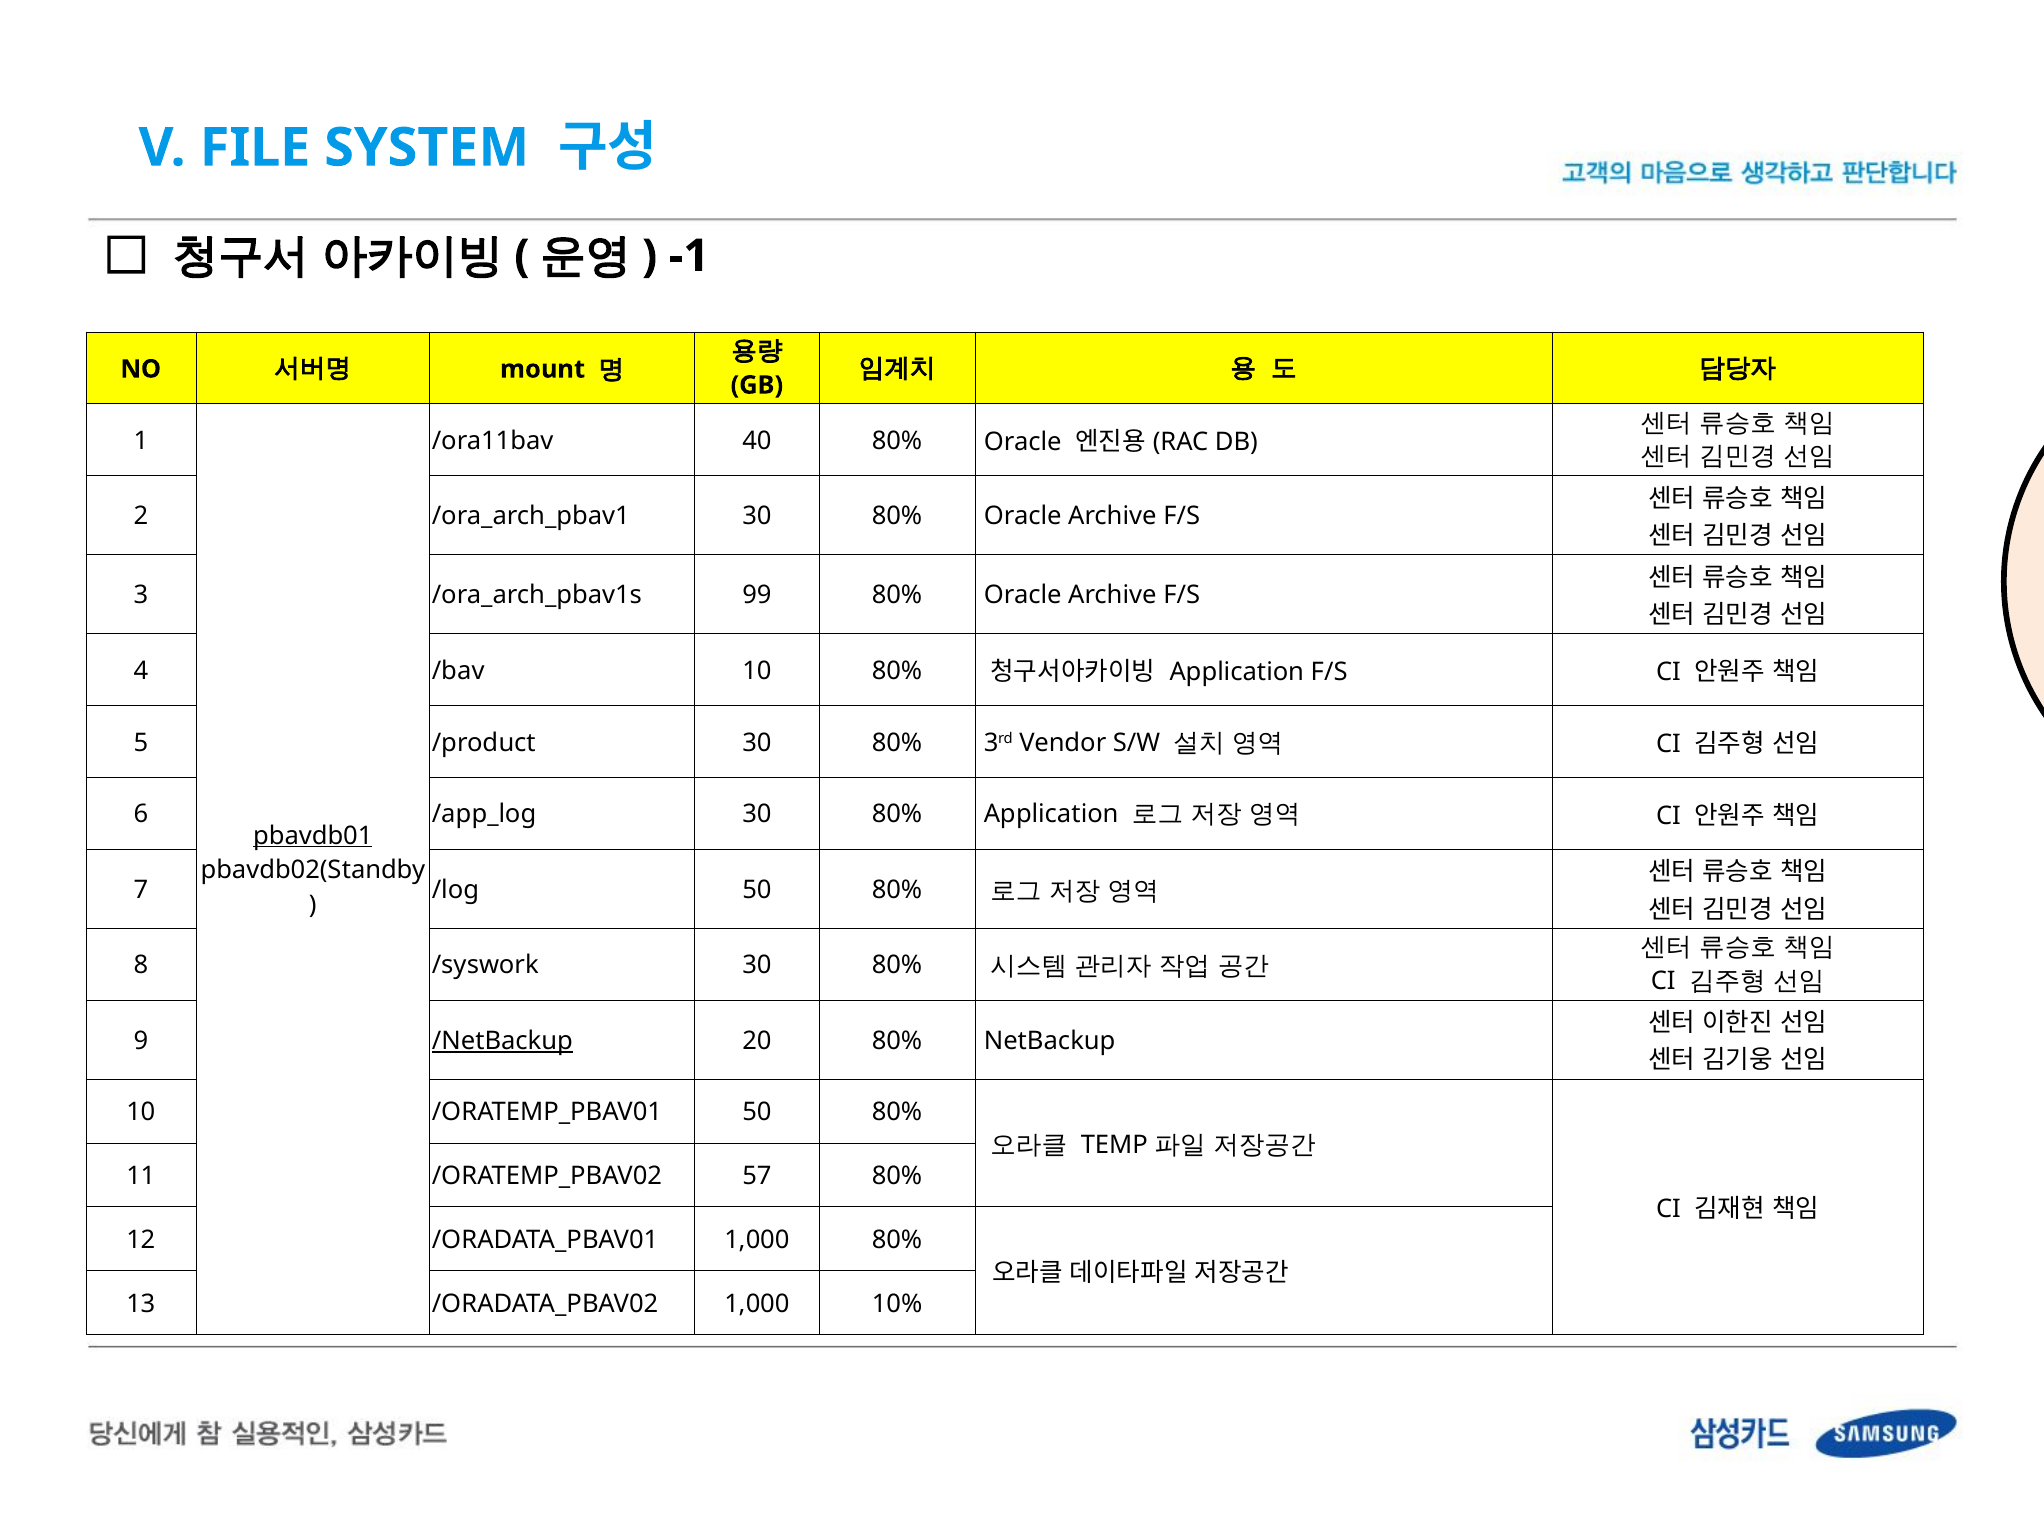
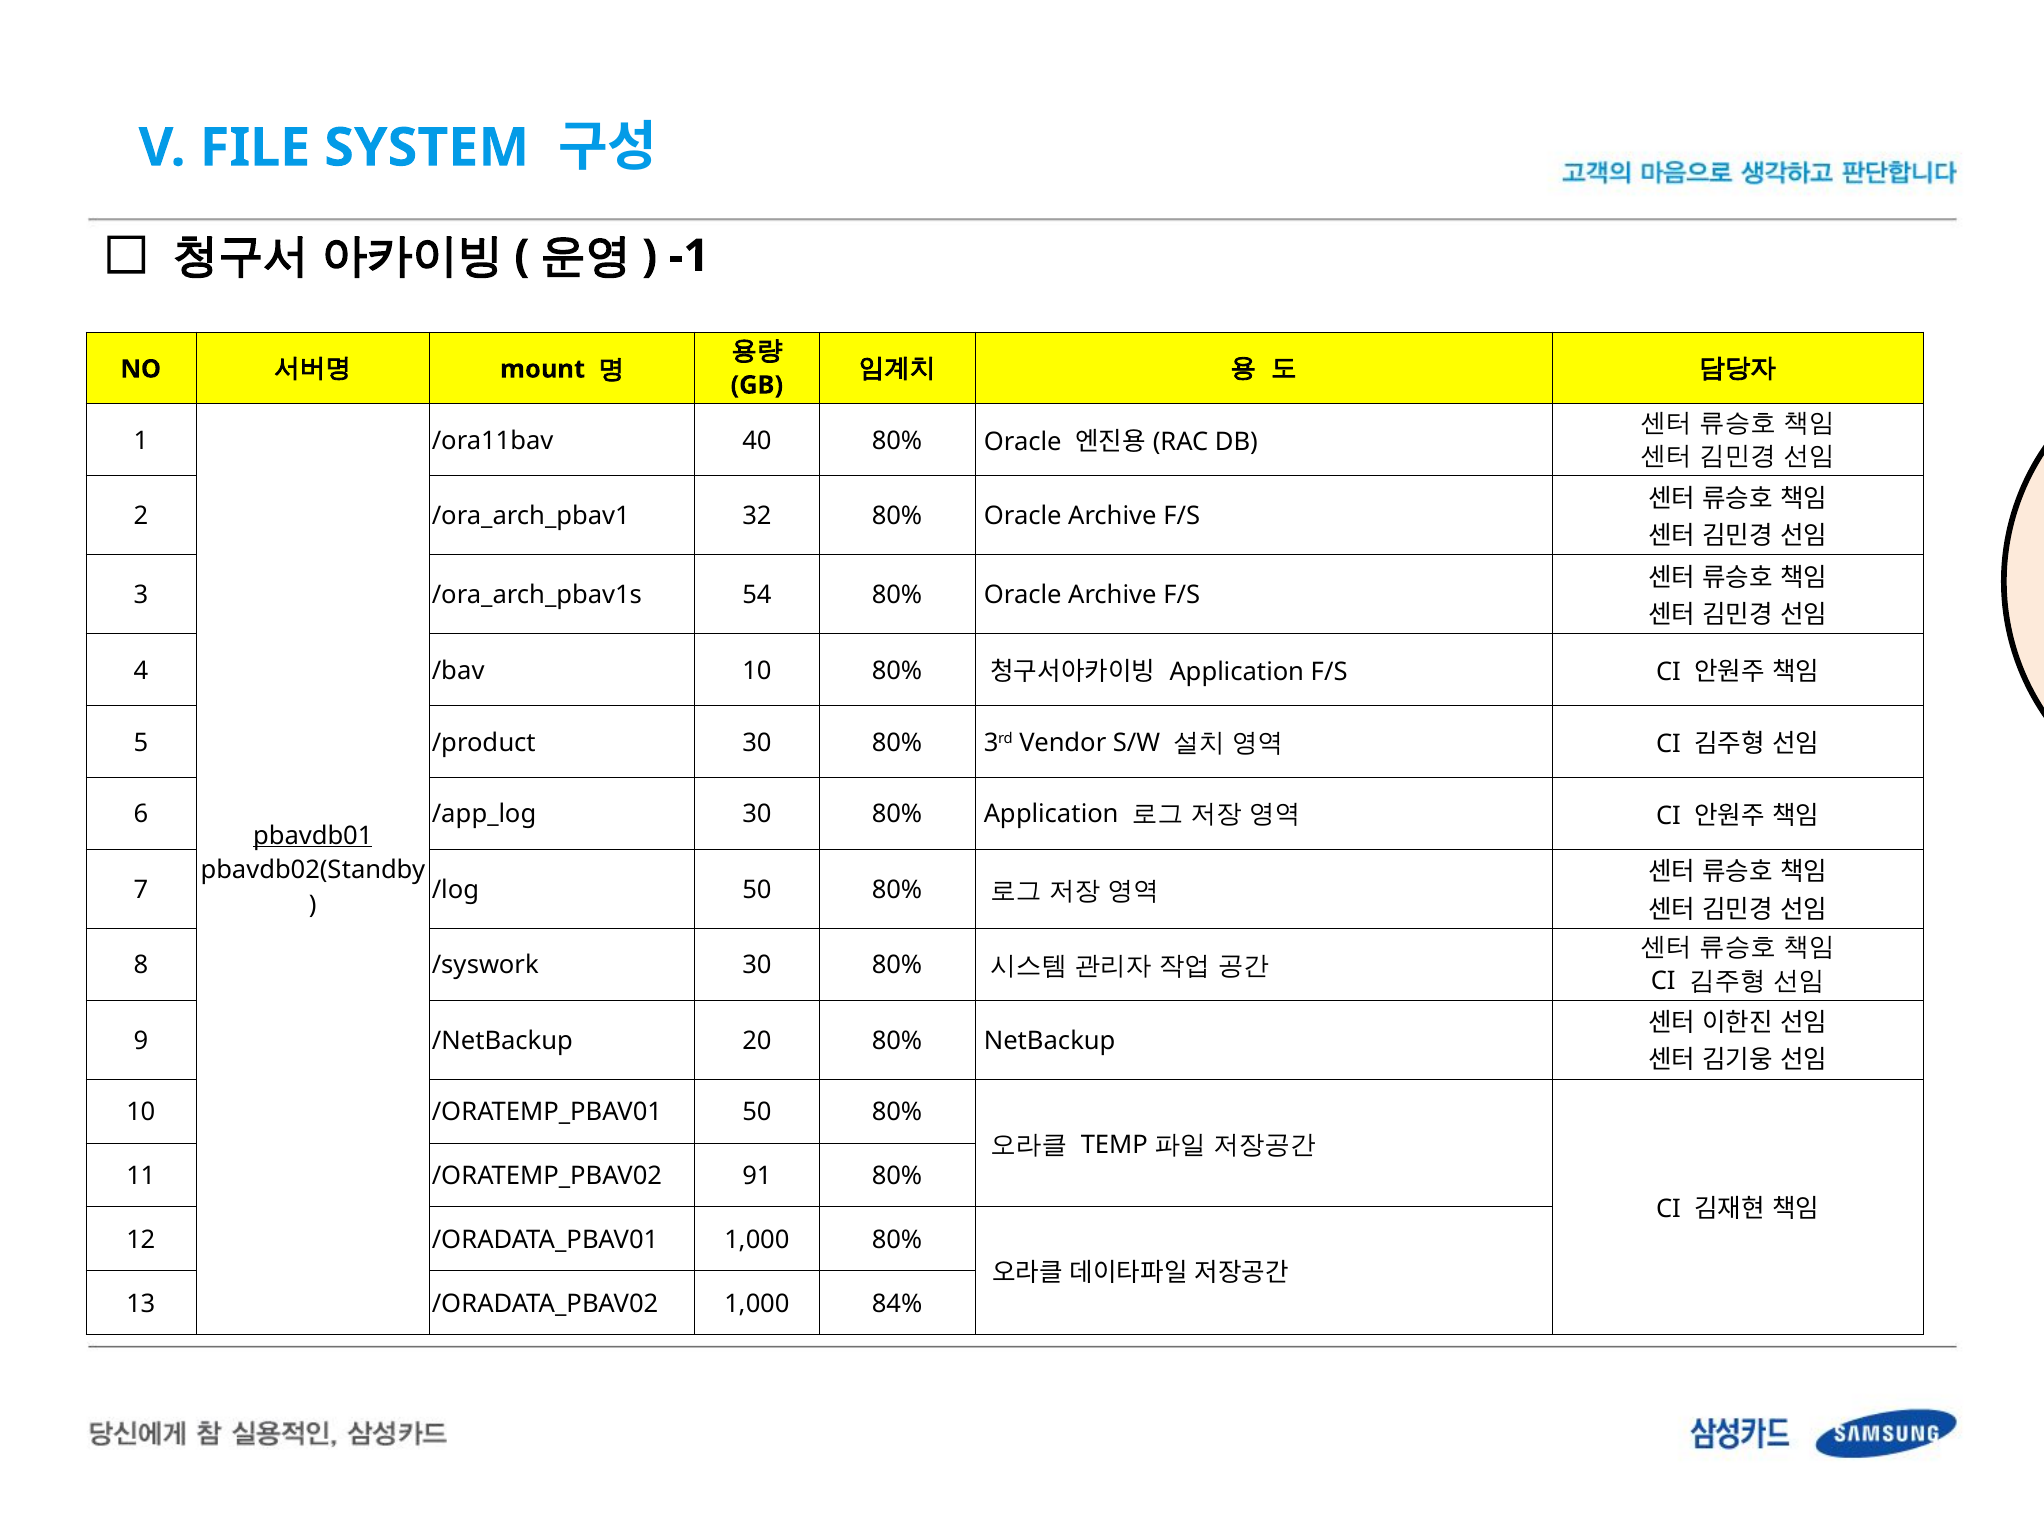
30: 30 -> 32 (757, 516)
99: 99 -> 54 (757, 595)
/NetBackup underline: present -> none (502, 1041)
57: 57 -> 91 (757, 1176)
10%: 10% -> 84% (897, 1304)
